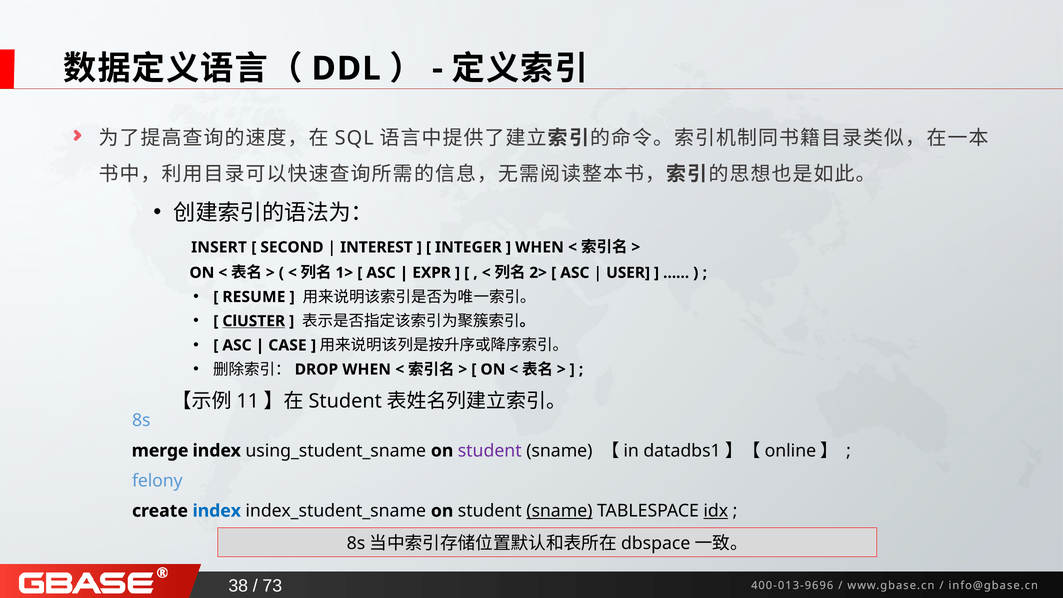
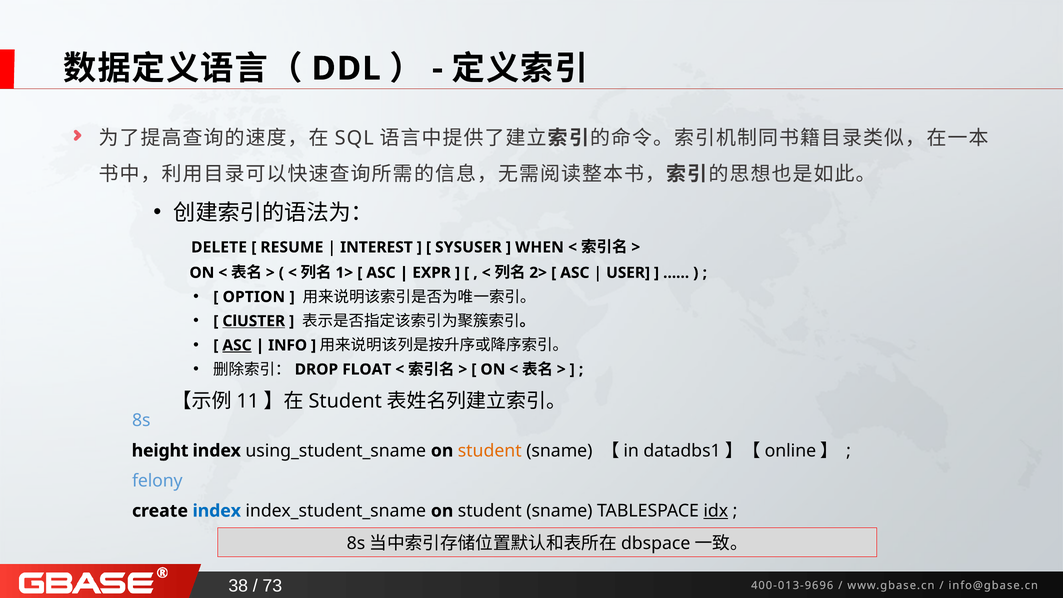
INSERT: INSERT -> DELETE (219, 247)
SECOND: SECOND -> RESUME (292, 247)
INTEGER: INTEGER -> SYSUSER (468, 247)
RESUME: RESUME -> OPTION (254, 297)
ASC underline: none -> present (237, 345)
CASE: CASE -> INFO (288, 345)
WHEN: WHEN -> FLOAT (367, 369)
merge: merge -> height (160, 451)
student colour: purple -> orange (490, 451)
sname underline: present -> none (559, 511)
